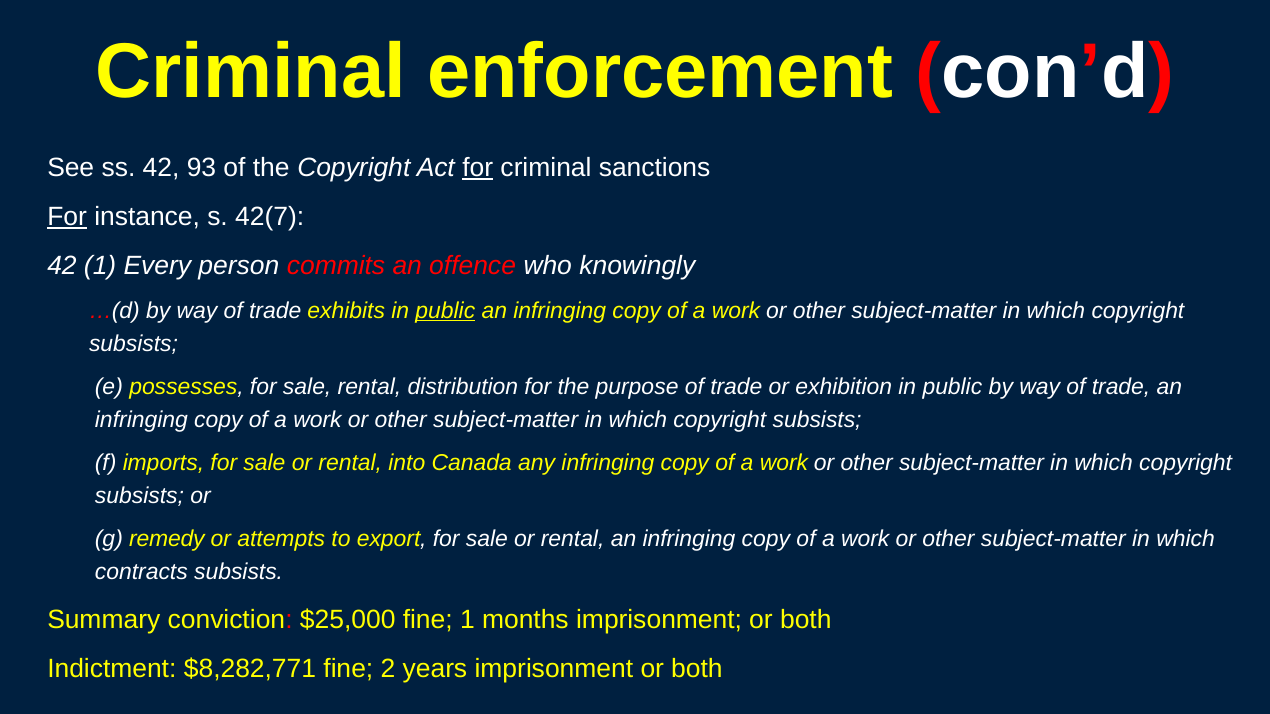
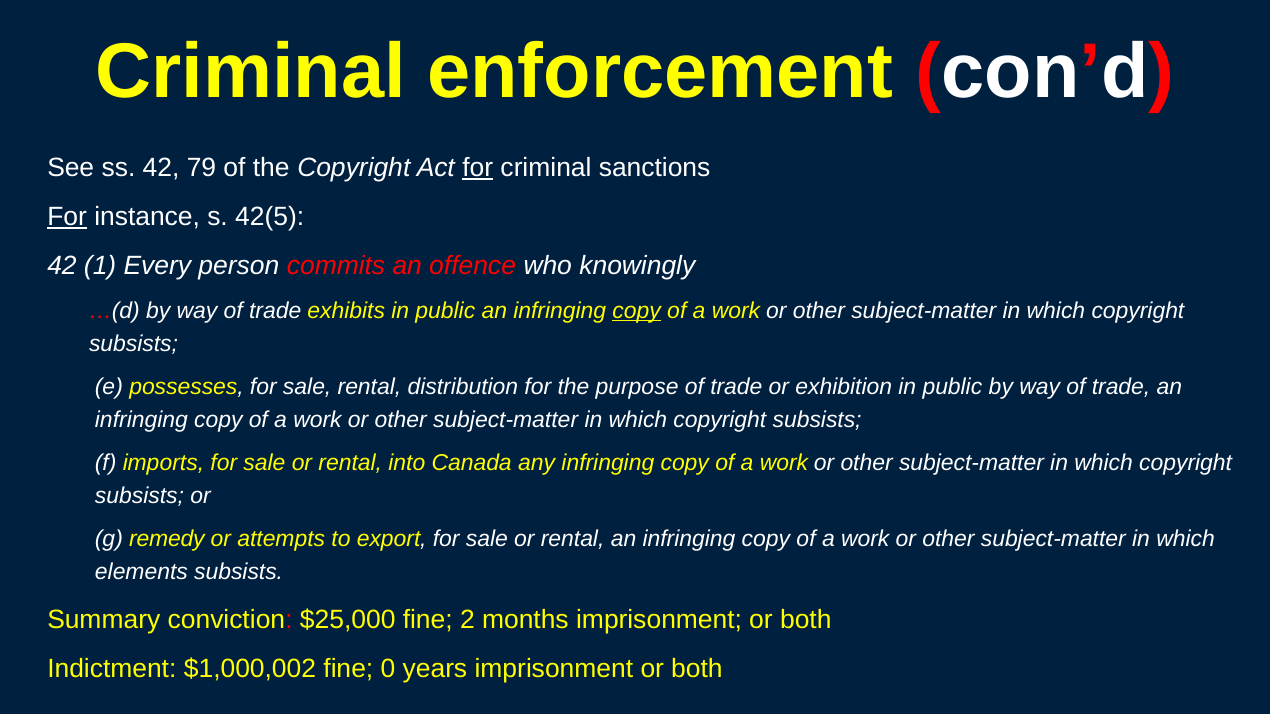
93: 93 -> 79 (202, 167)
42(7: 42(7 -> 42(5 (270, 217)
public underline: present -> none (445, 311)
copy underline: none -> present (637, 311)
contracts: contracts -> elements (141, 572)
fine 1: 1 -> 2 (467, 620)
$8,282,771: $8,282,771 -> $1,000,002 (250, 669)
2: 2 -> 0 (388, 669)
